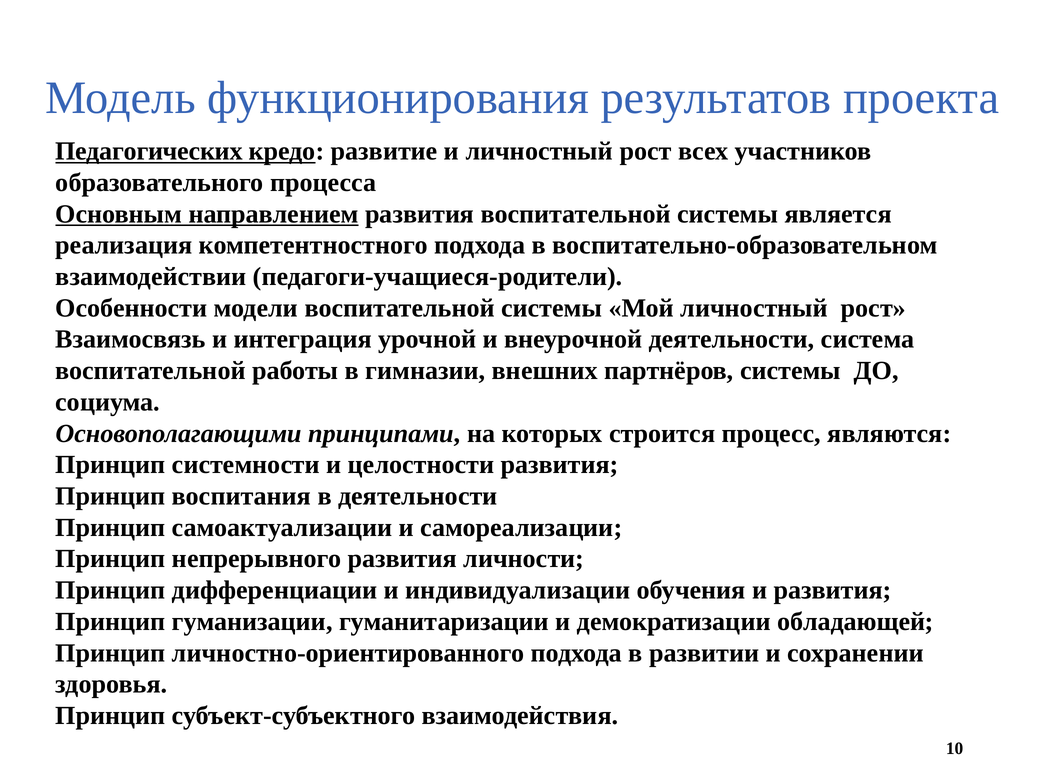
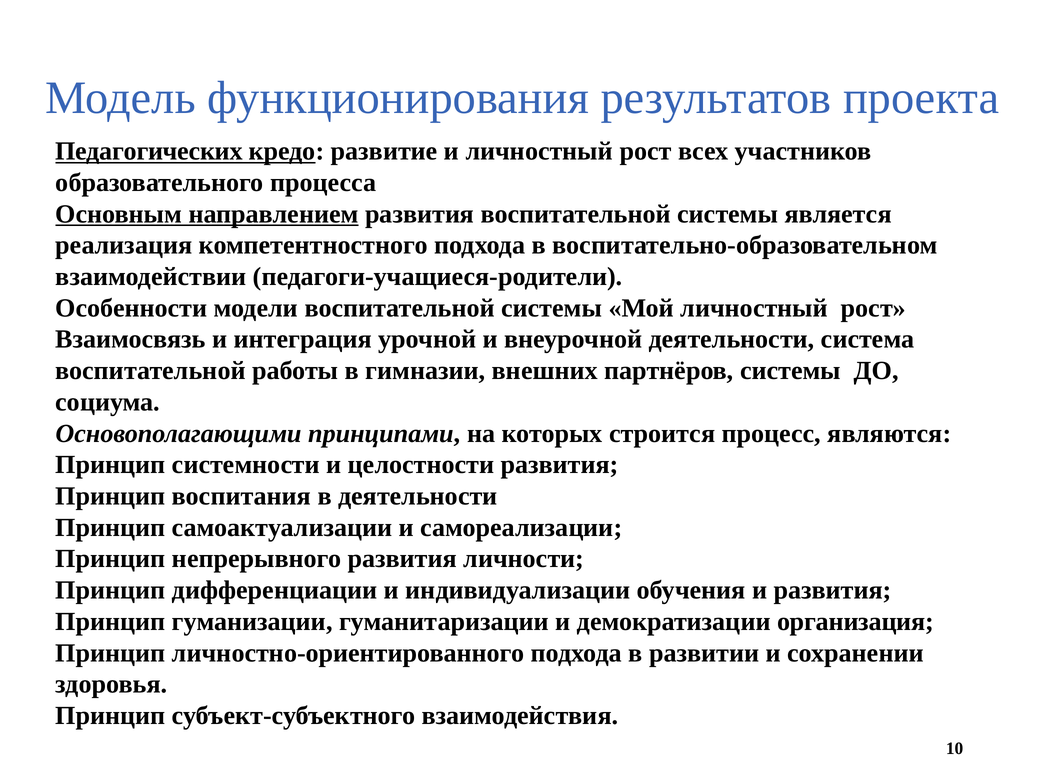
обладающей: обладающей -> организация (855, 621)
